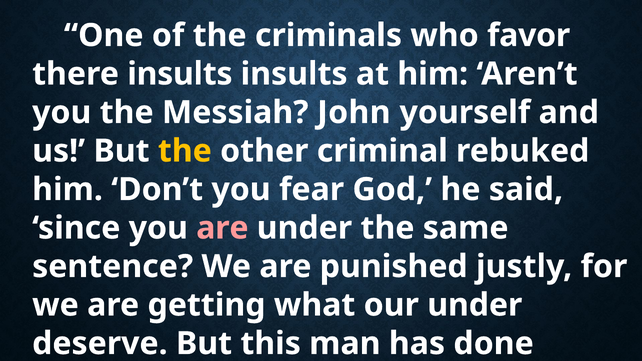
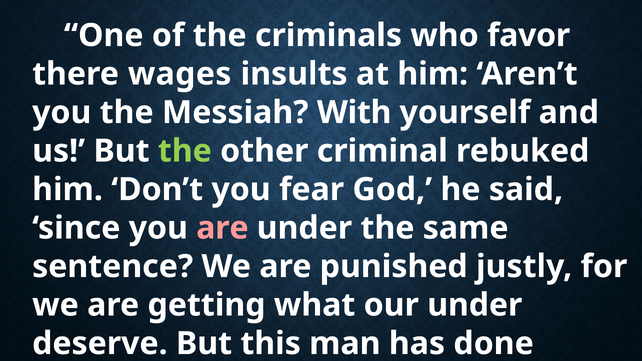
there insults: insults -> wages (180, 74)
John: John -> With (354, 112)
the colour: yellow -> light green (185, 151)
